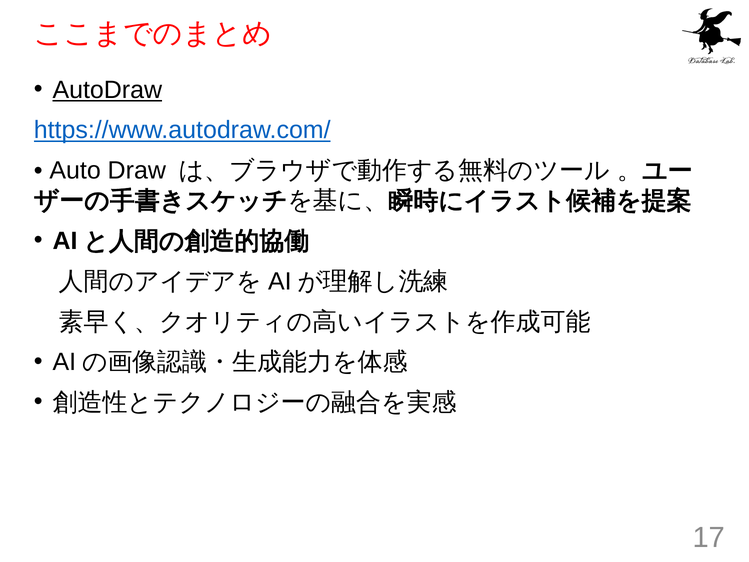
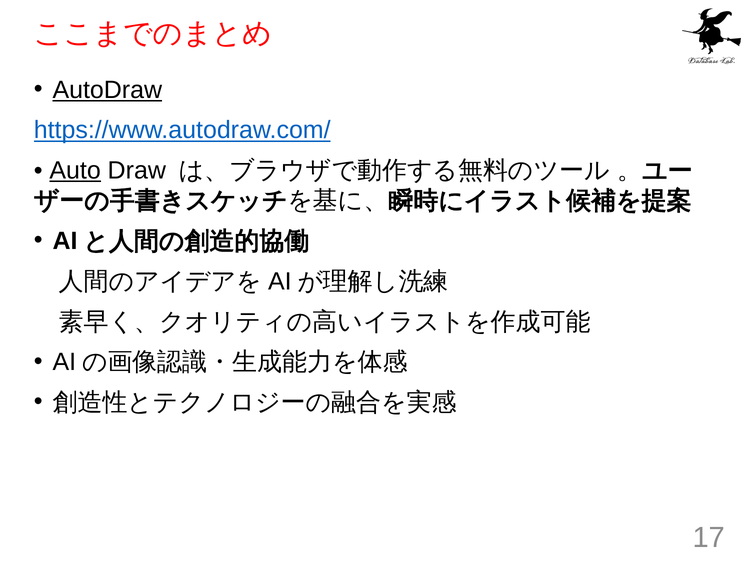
Auto underline: none -> present (75, 171)
